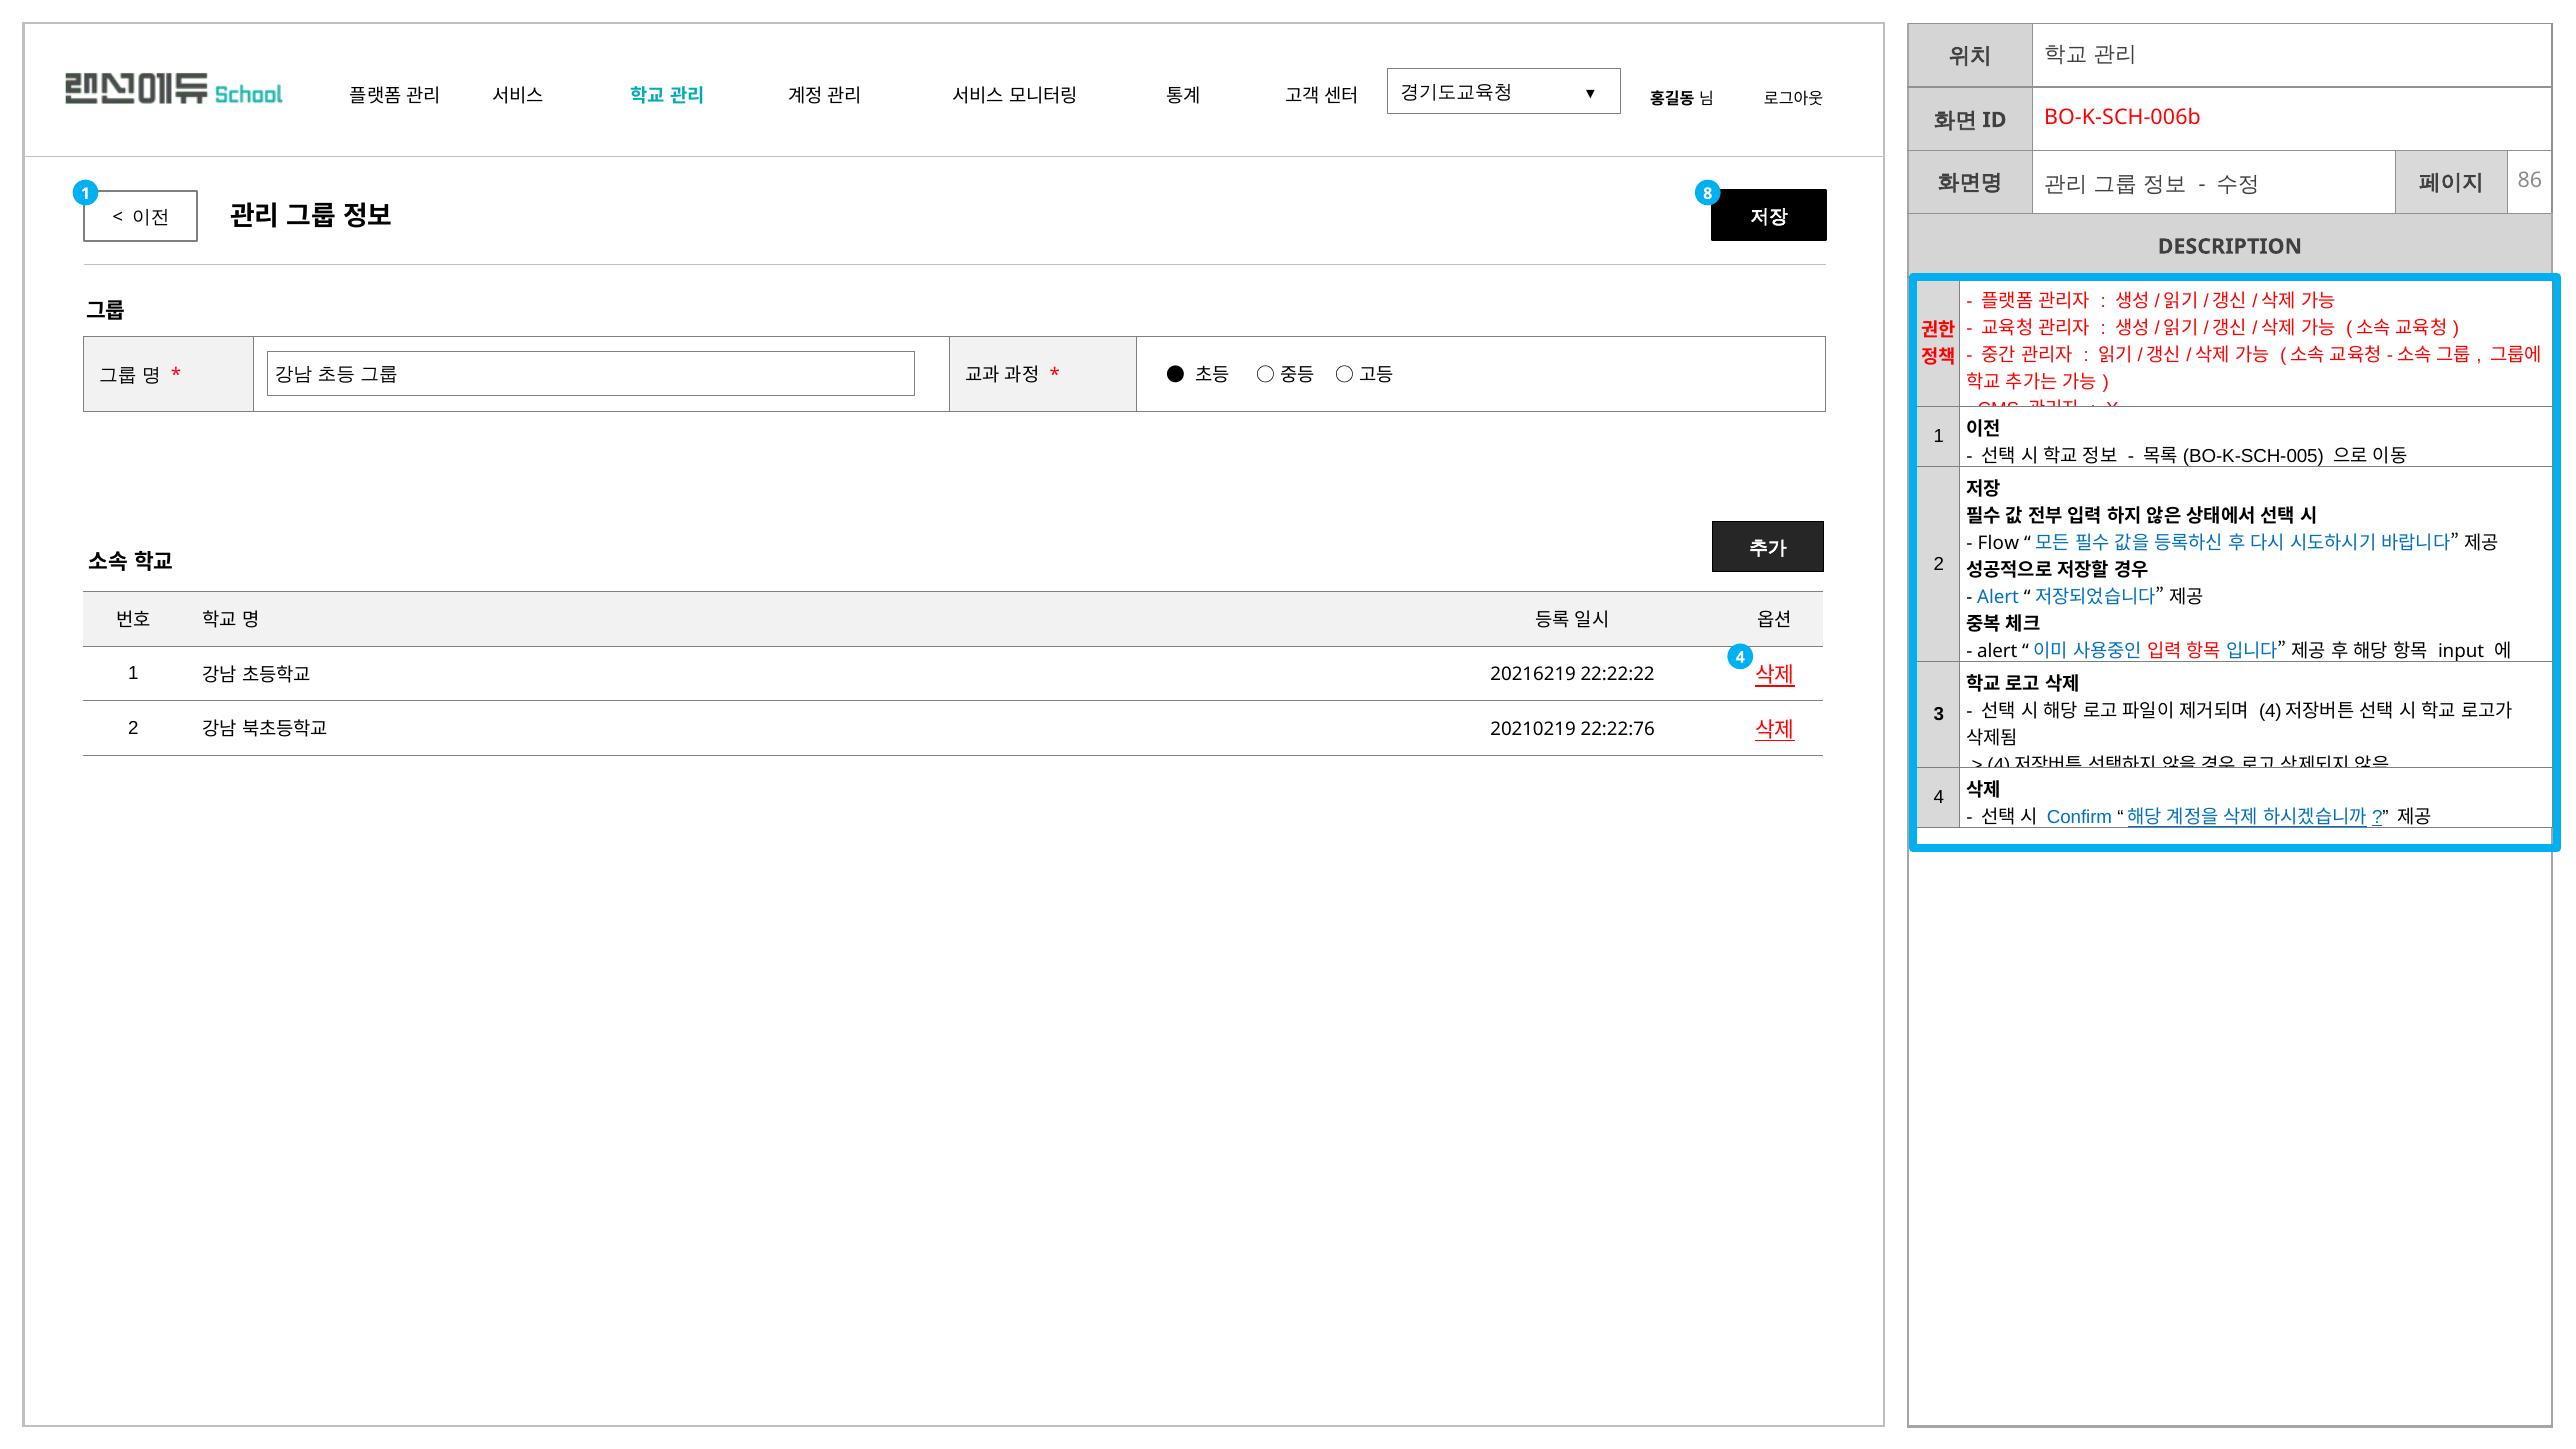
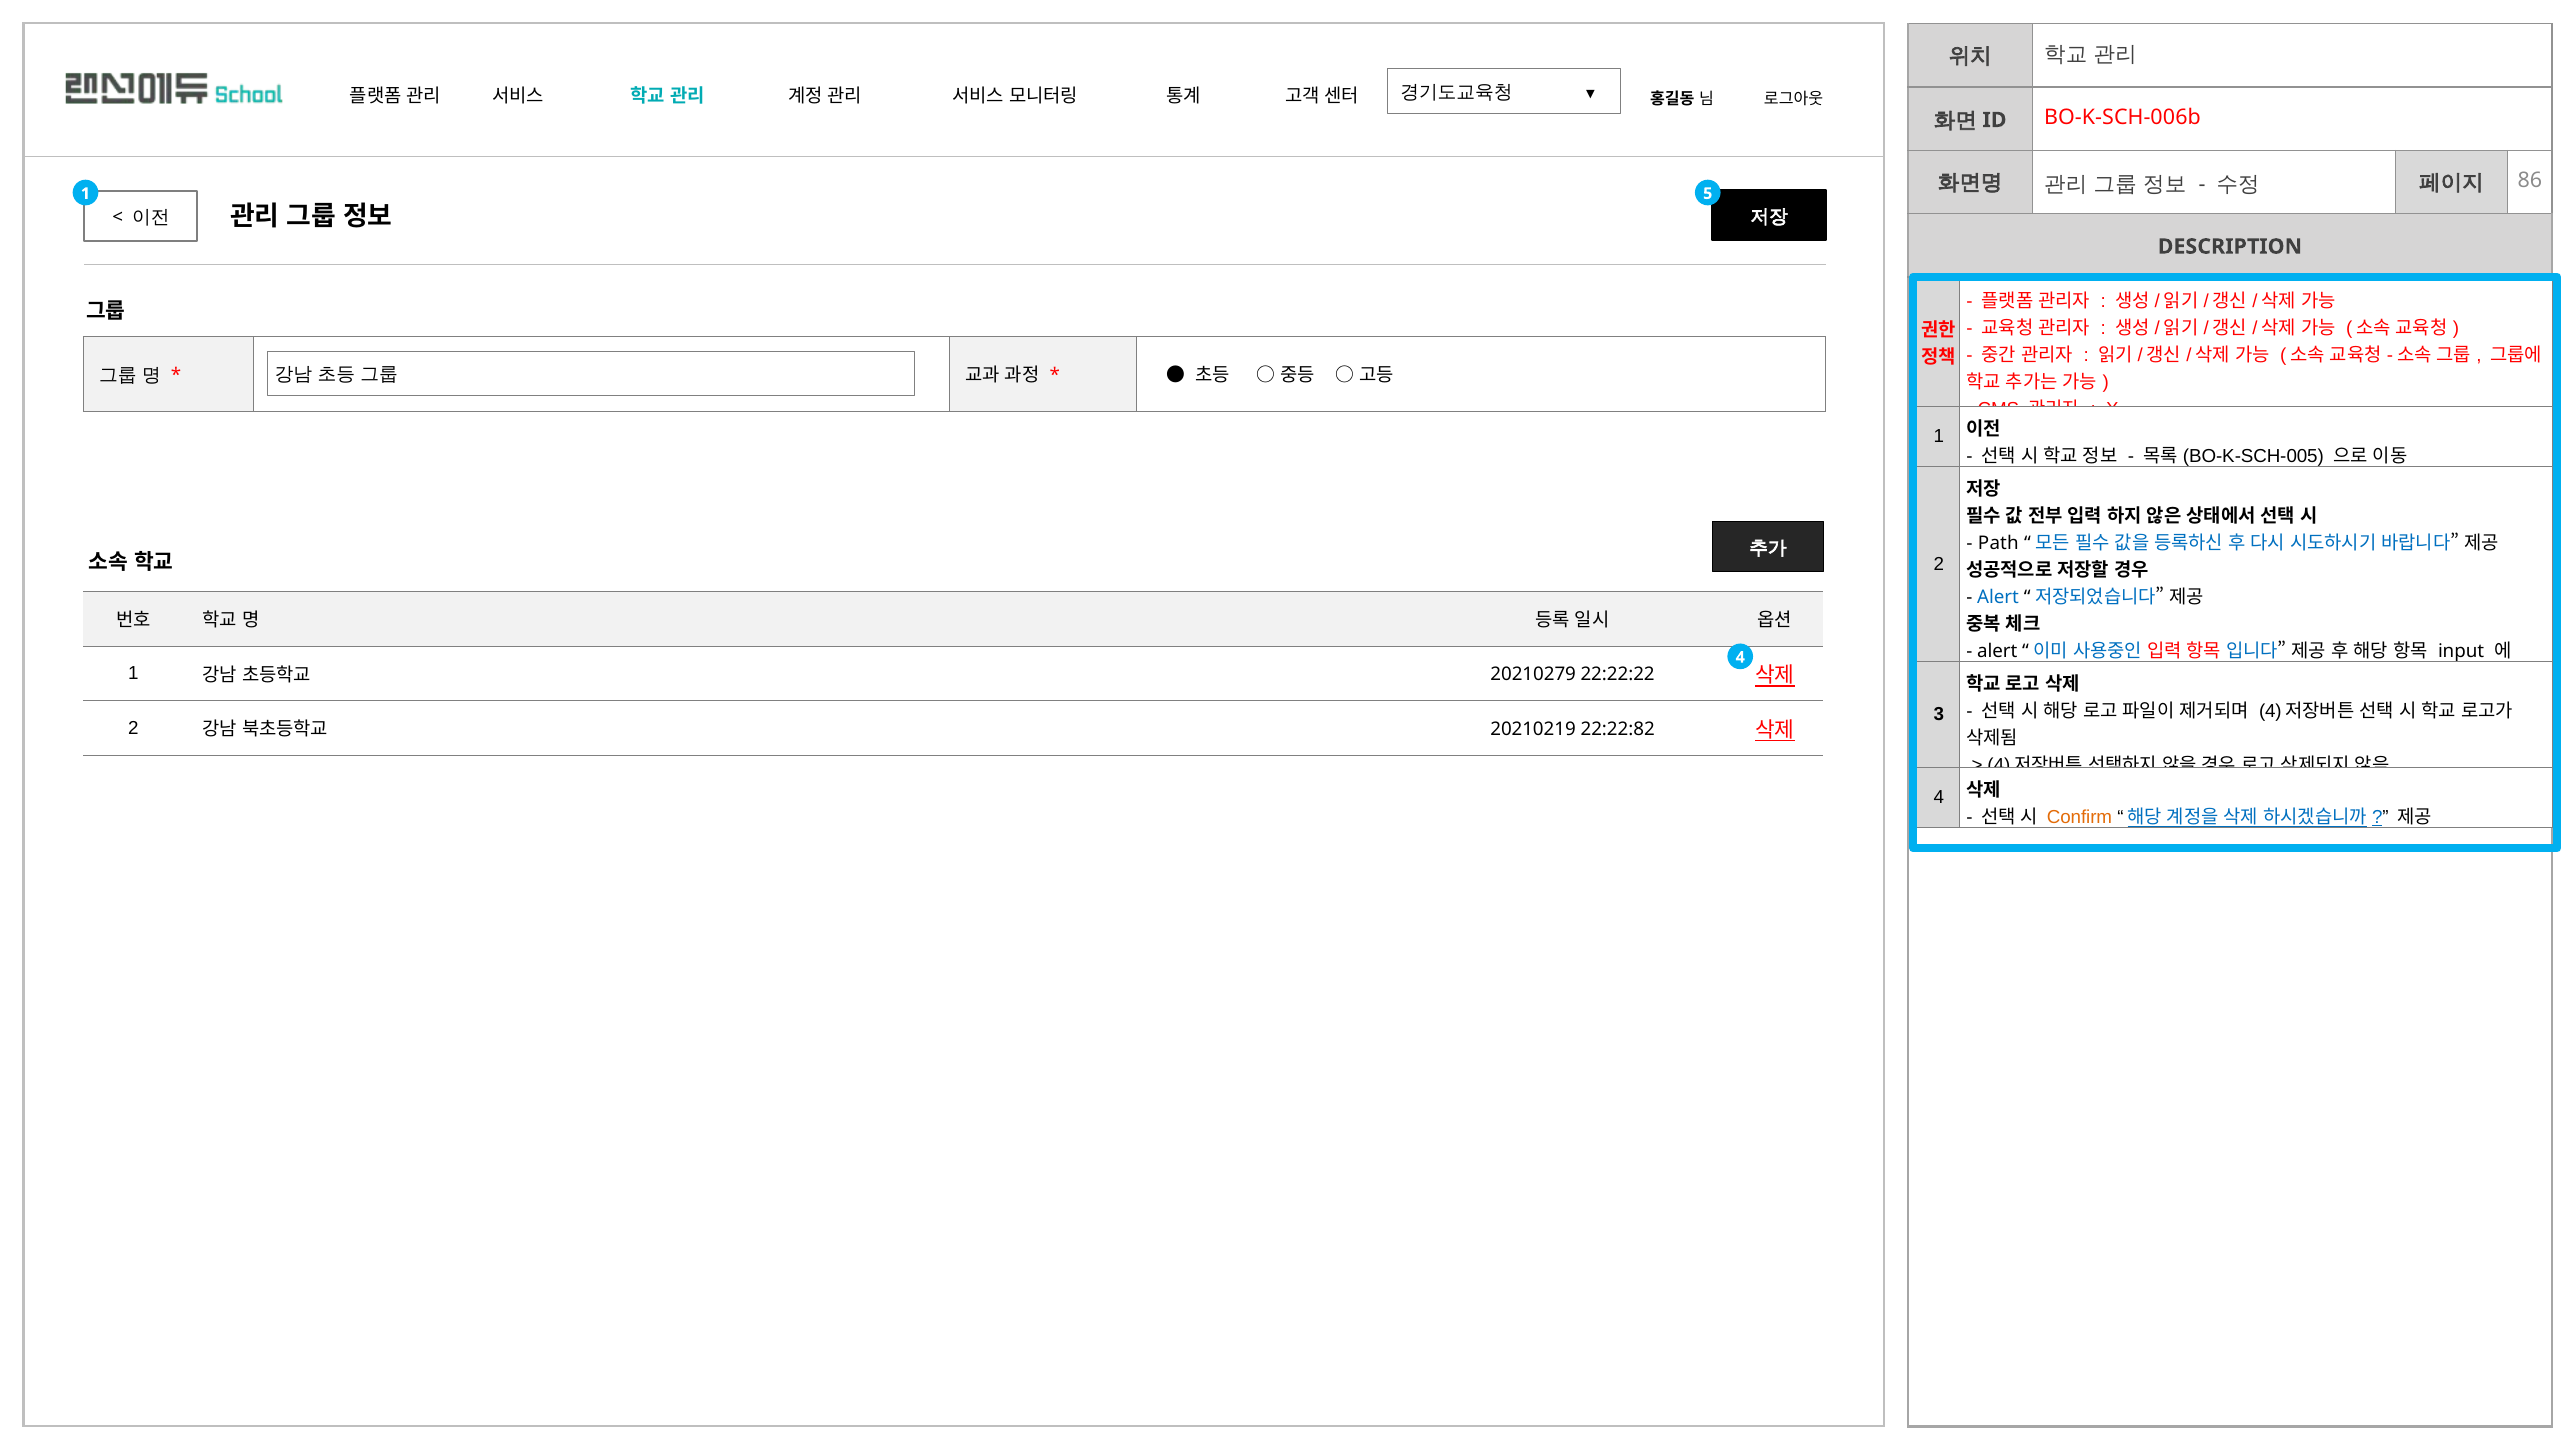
8: 8 -> 5 (1708, 194)
Flow: Flow -> Path (1998, 543)
20216219: 20216219 -> 20210279 (1533, 674)
22:22:76: 22:22:76 -> 22:22:82 (1618, 729)
Confirm colour: blue -> orange (2079, 817)
